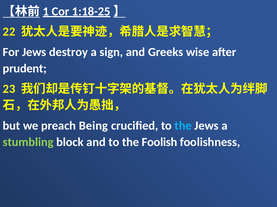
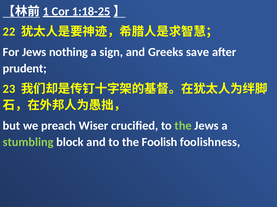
destroy: destroy -> nothing (69, 52)
wise: wise -> save (198, 52)
Being: Being -> Wiser (94, 126)
the colour: light blue -> light green (183, 126)
